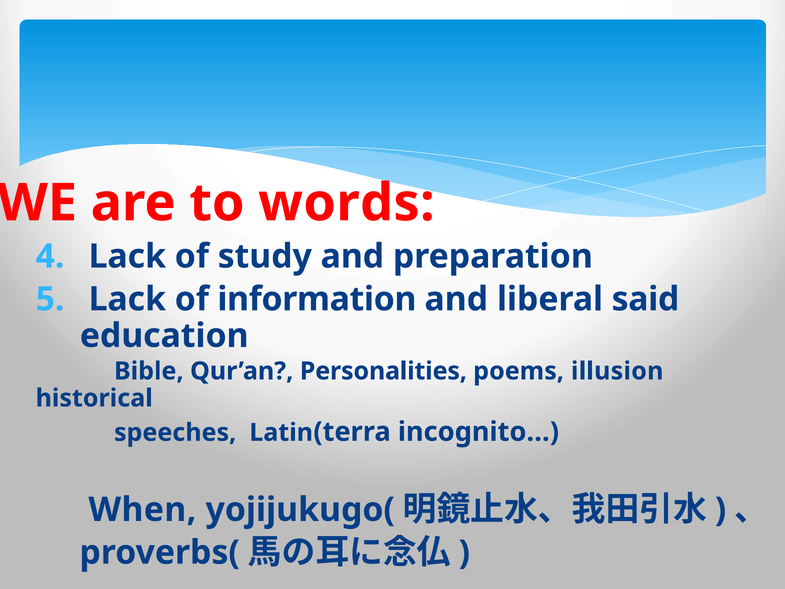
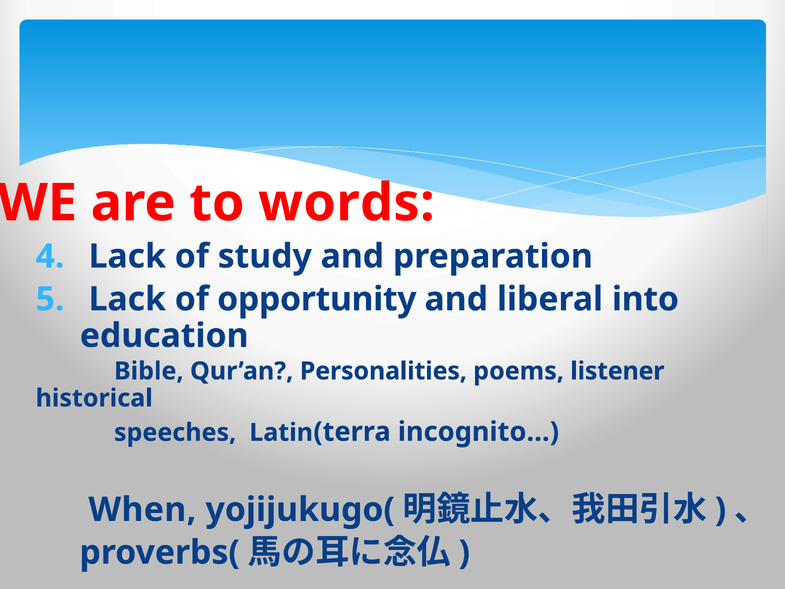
information: information -> opportunity (317, 299)
said: said -> into (645, 299)
illusion: illusion -> listener (617, 371)
